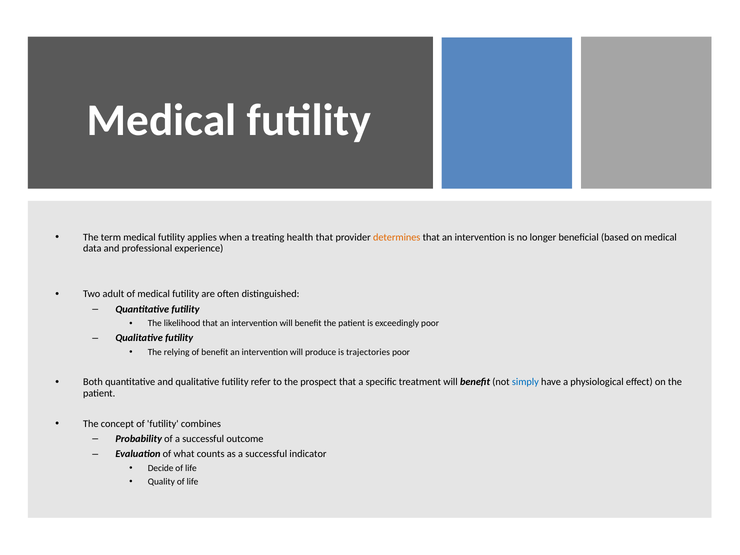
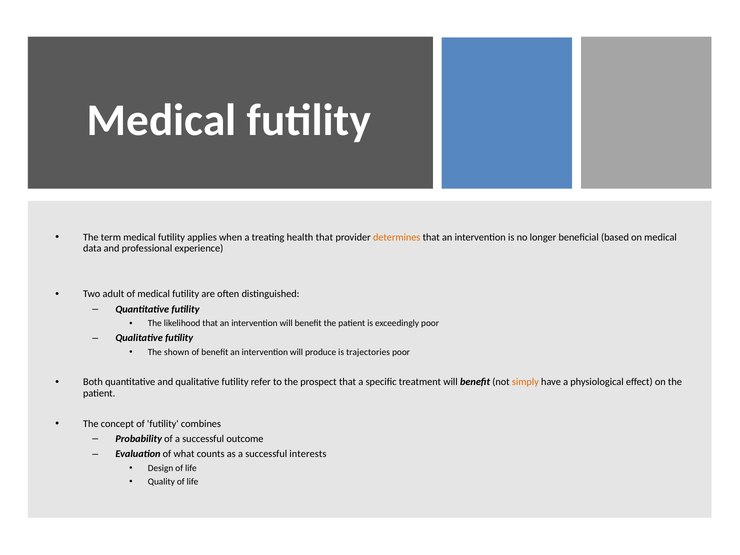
relying: relying -> shown (177, 352)
simply colour: blue -> orange (525, 382)
indicator: indicator -> interests (308, 454)
Decide: Decide -> Design (161, 468)
